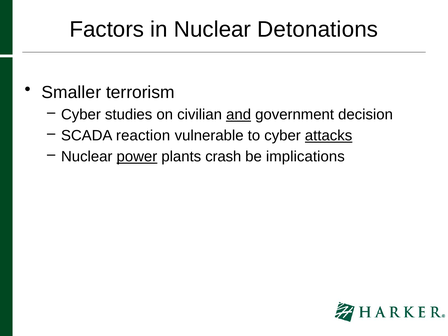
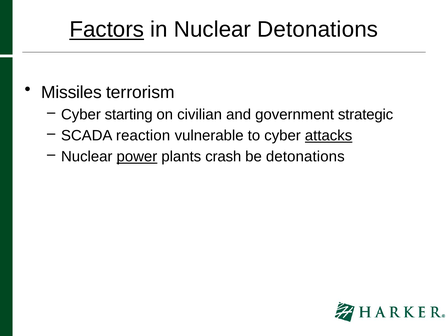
Factors underline: none -> present (107, 30)
Smaller: Smaller -> Missiles (71, 92)
studies: studies -> starting (129, 115)
and underline: present -> none (239, 115)
decision: decision -> strategic (366, 115)
be implications: implications -> detonations (305, 157)
